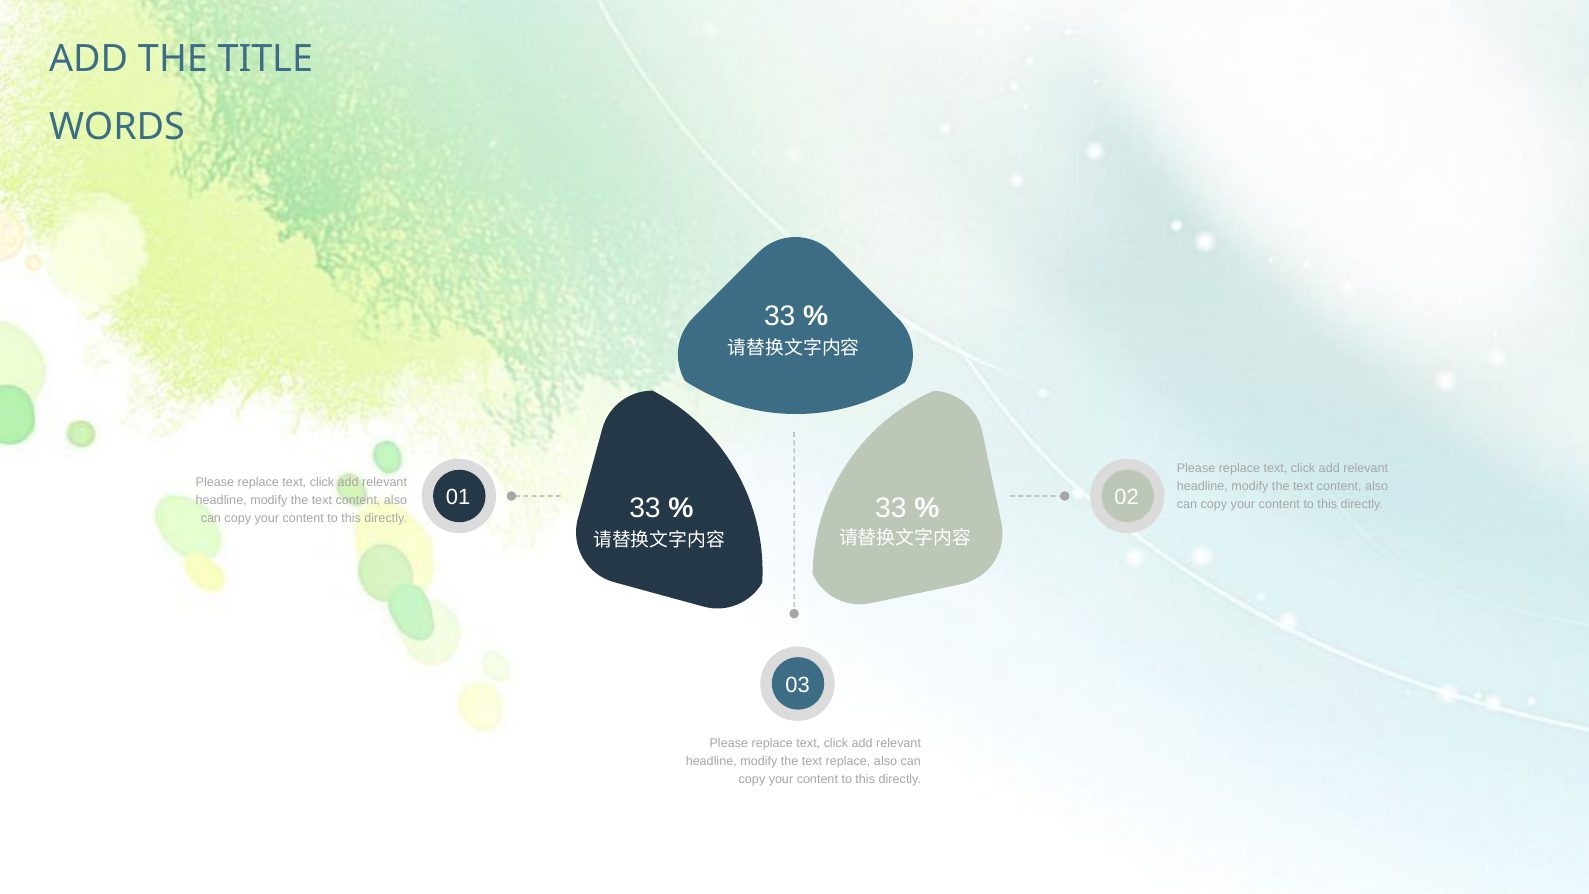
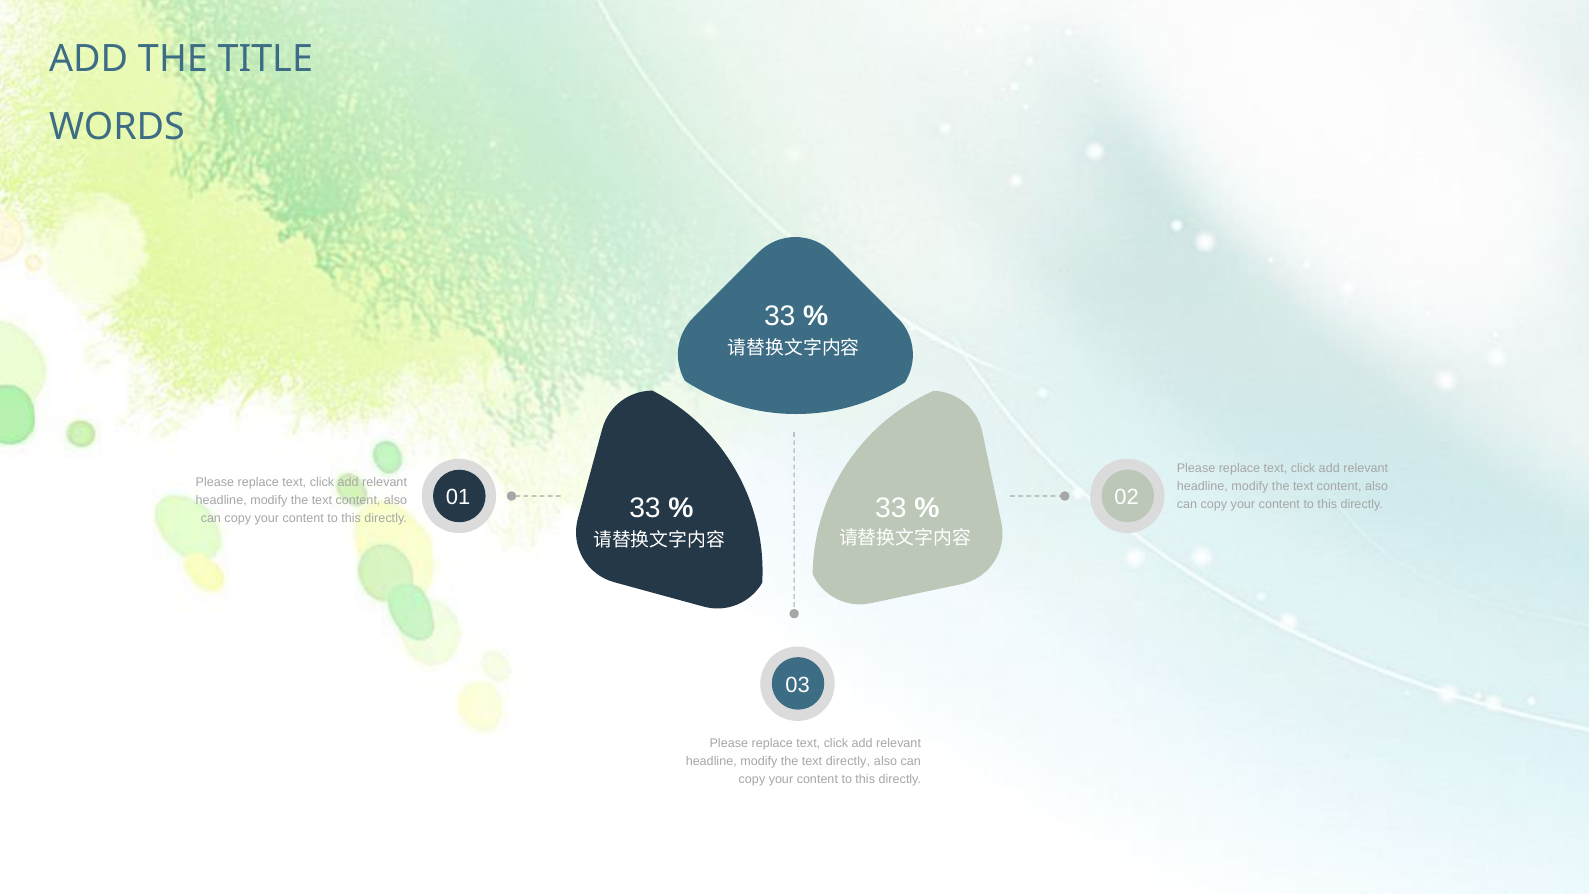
text replace: replace -> directly (848, 761)
